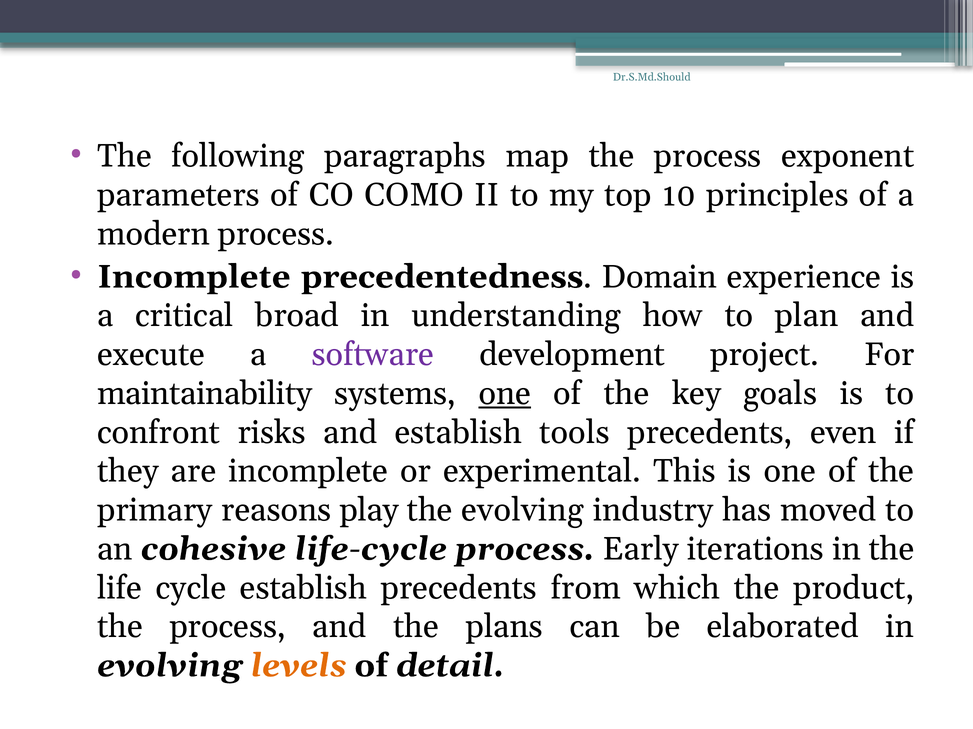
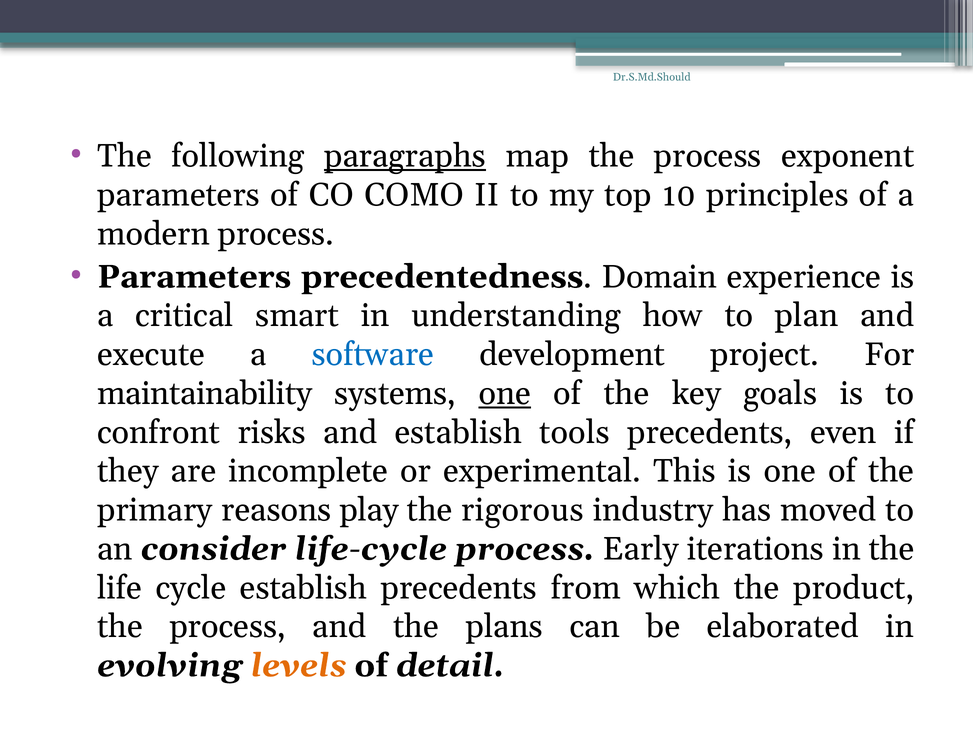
paragraphs underline: none -> present (405, 156)
Incomplete: Incomplete -> Parameters (194, 277)
broad: broad -> smart (297, 316)
software colour: purple -> blue (373, 355)
the evolving: evolving -> rigorous (523, 511)
cohesive: cohesive -> consider (214, 550)
